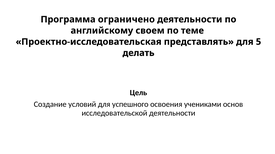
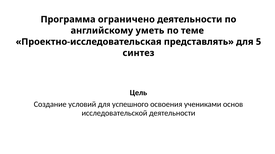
своем: своем -> уметь (150, 31)
делать: делать -> синтез (138, 53)
